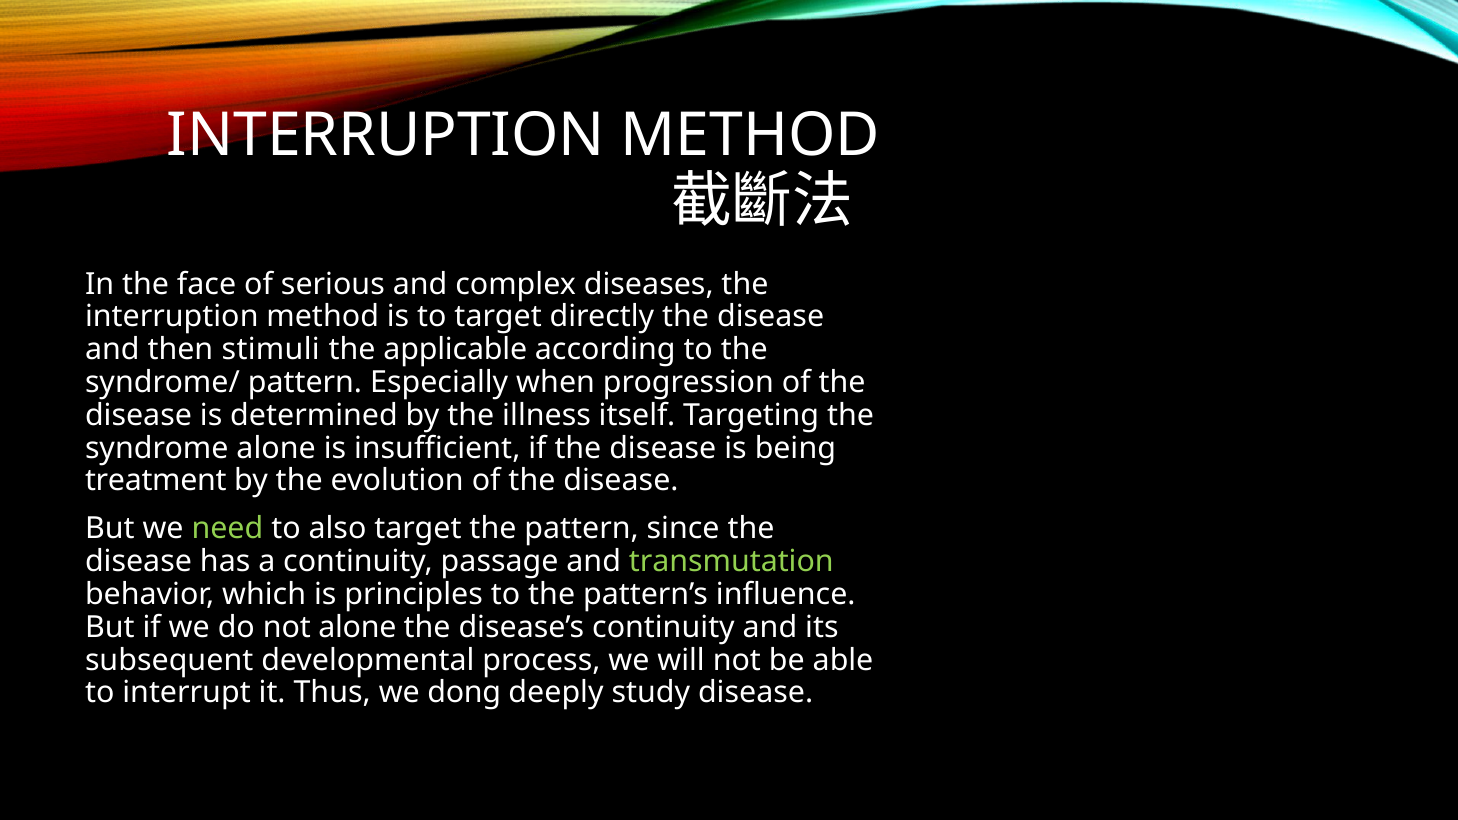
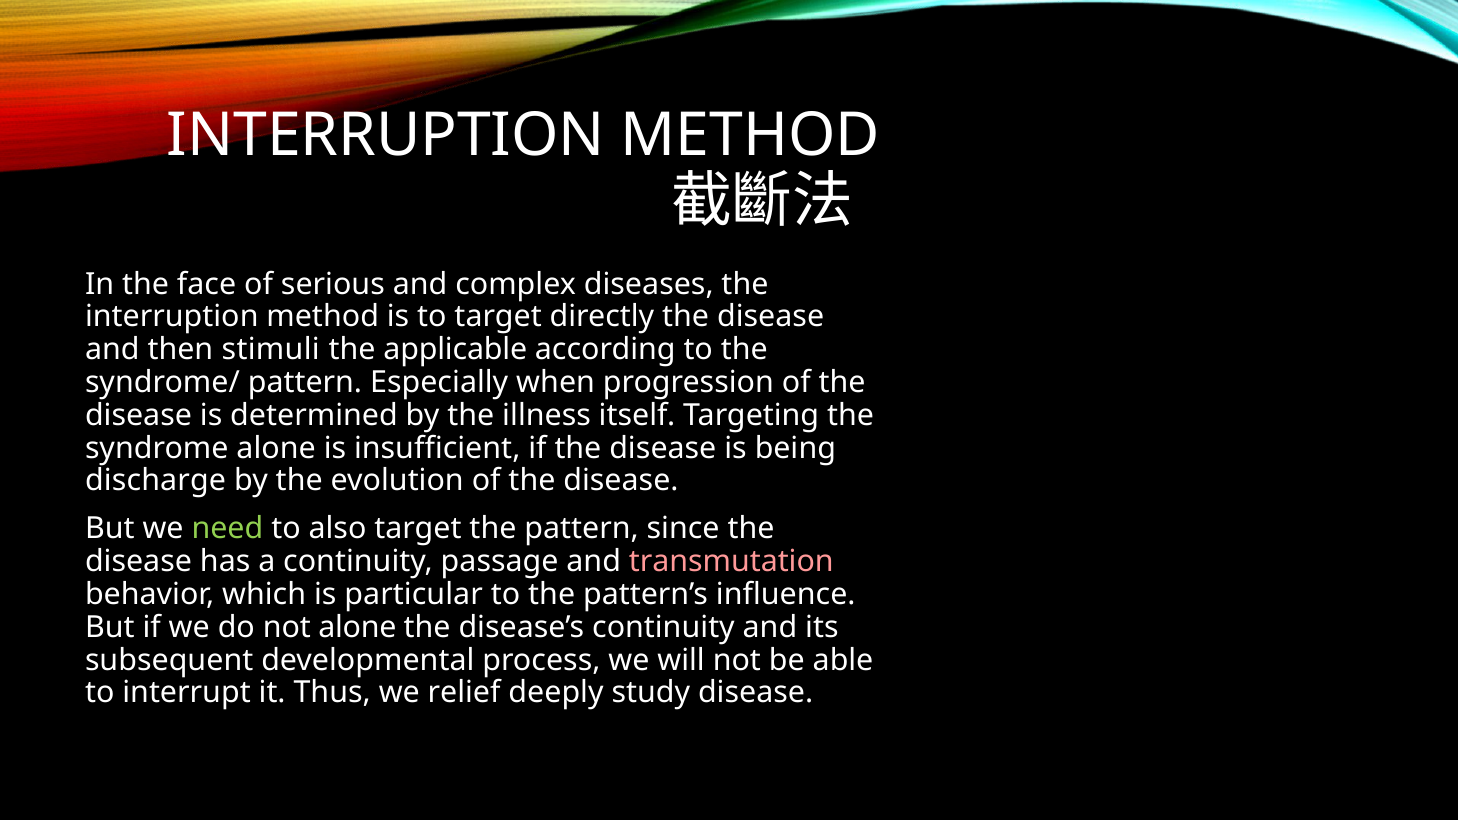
treatment: treatment -> discharge (156, 481)
transmutation colour: light green -> pink (731, 562)
principles: principles -> particular (414, 595)
dong: dong -> relief (464, 693)
